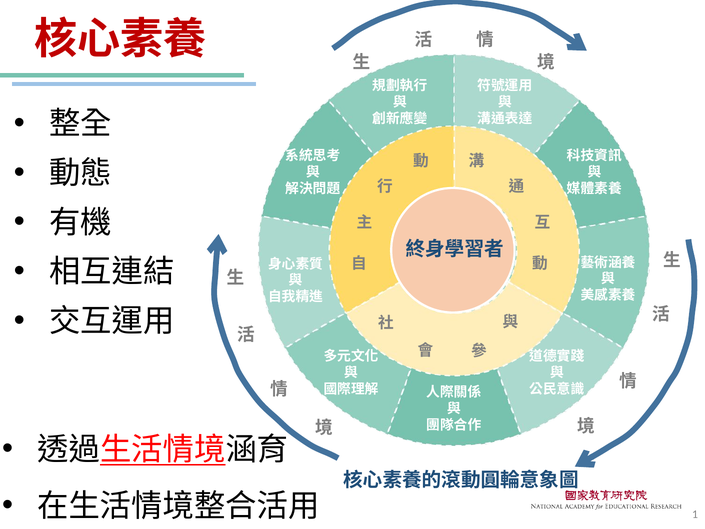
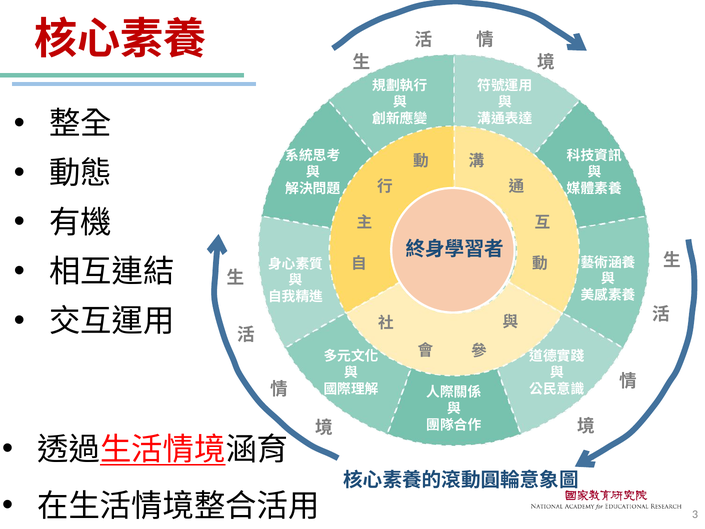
1: 1 -> 3 (695, 514)
